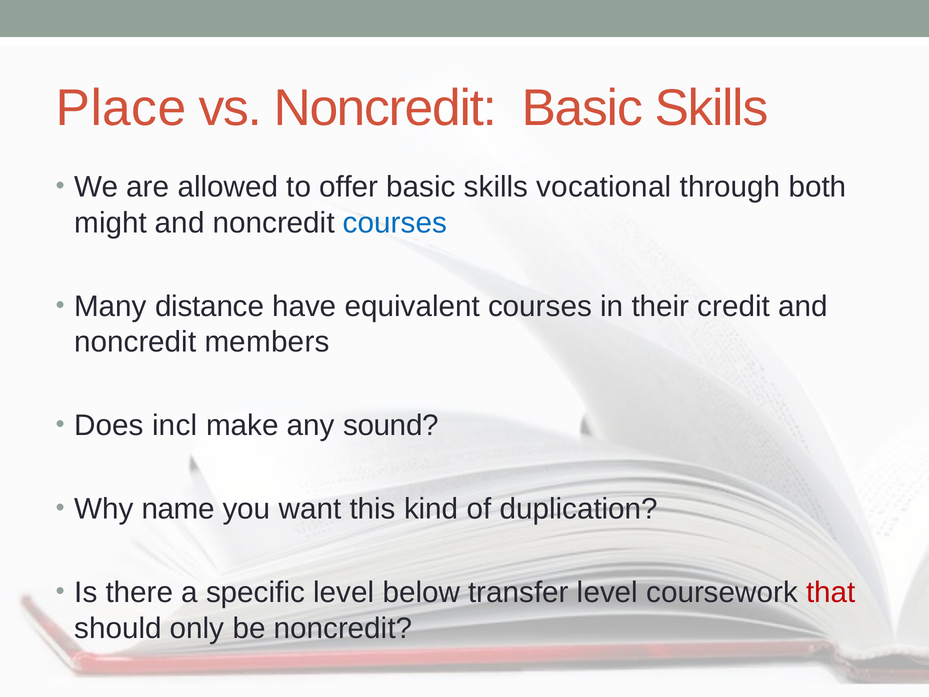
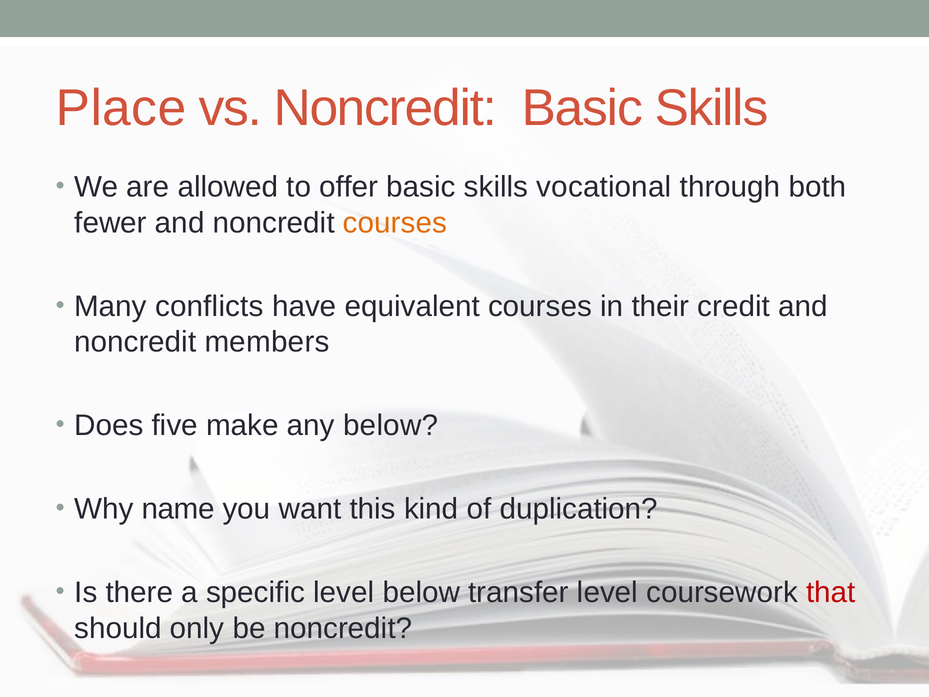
might: might -> fewer (111, 223)
courses colour: blue -> orange (395, 223)
distance: distance -> conflicts (209, 306)
incl: incl -> five (175, 425)
any sound: sound -> below (391, 425)
